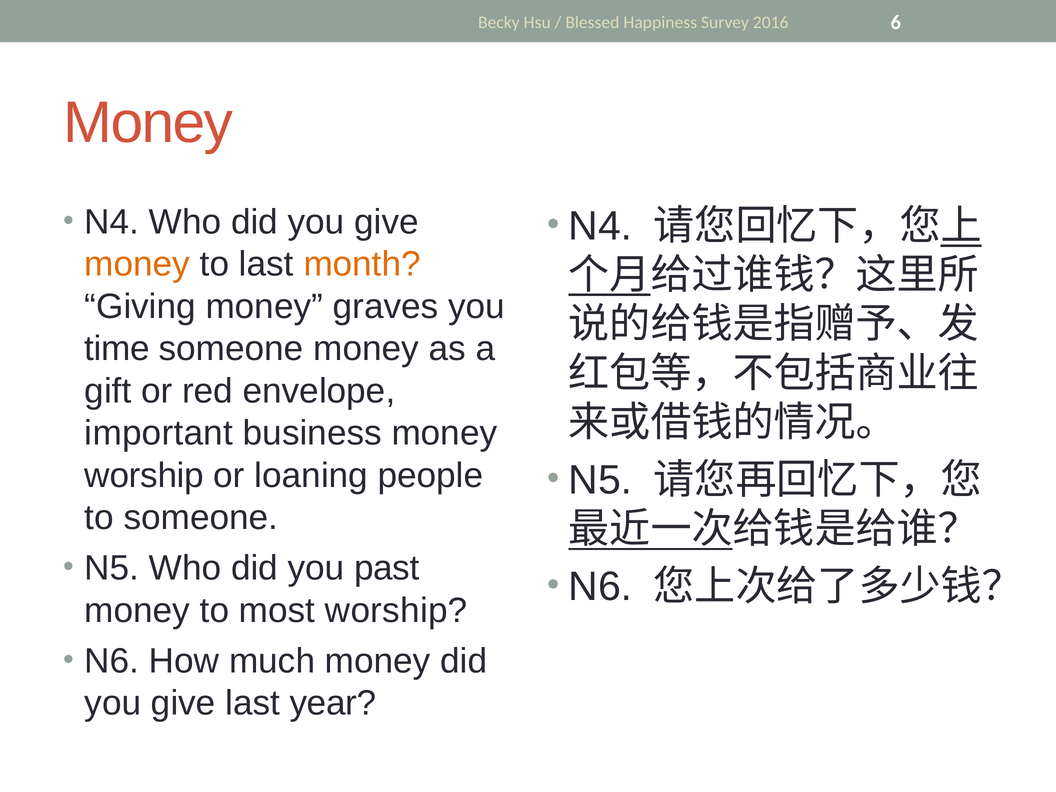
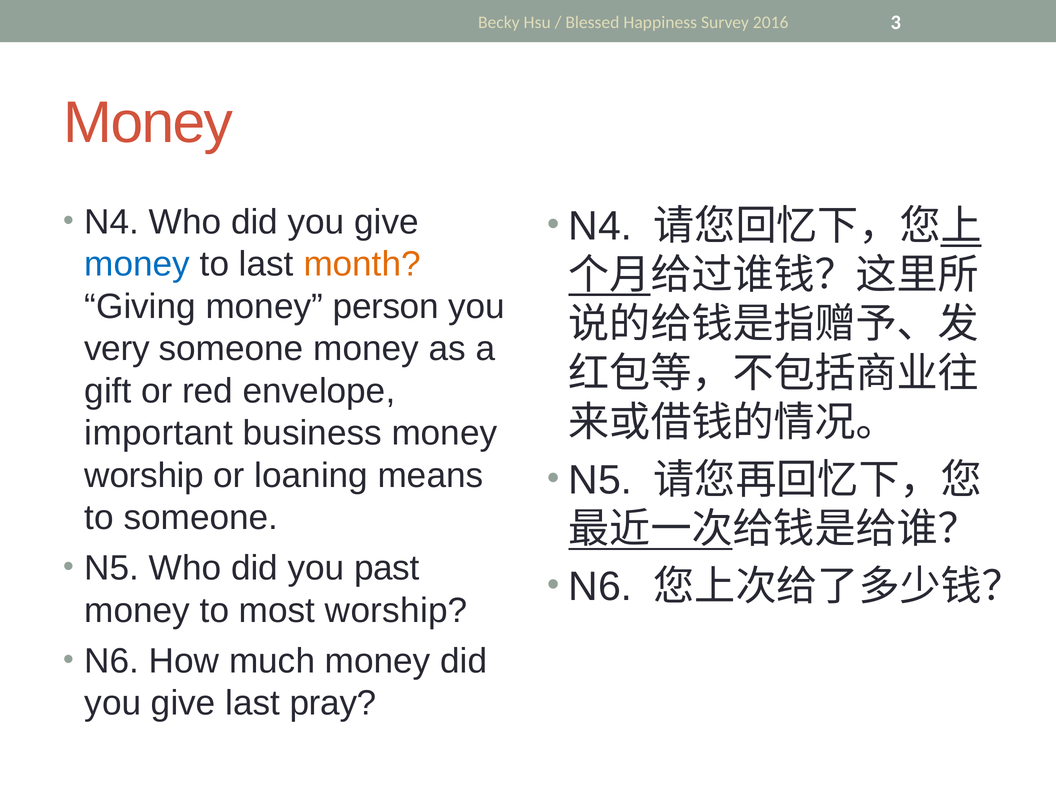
6: 6 -> 3 (896, 22)
money colour: orange -> blue (137, 264)
graves: graves -> person (386, 307)
time: time -> very (117, 349)
people: people -> means (430, 476)
year: year -> pray (333, 703)
